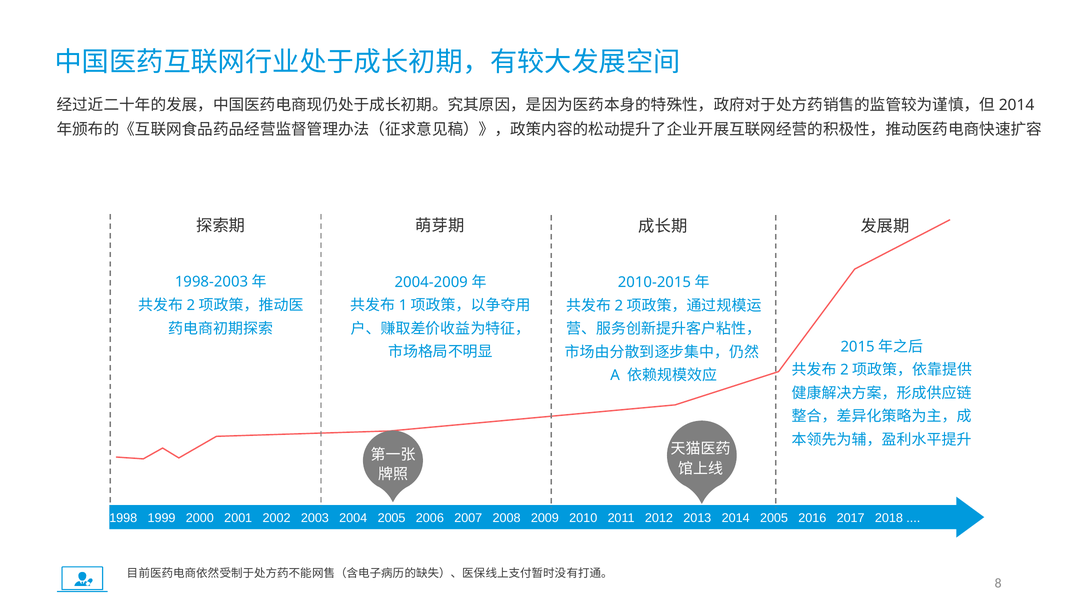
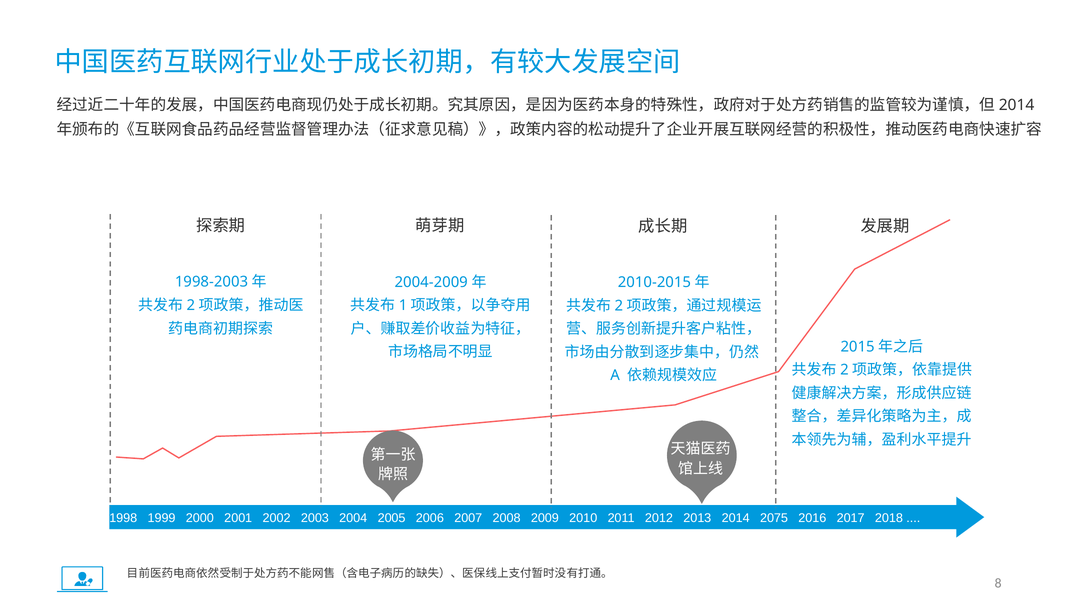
2014 2005: 2005 -> 2075 (774, 518)
